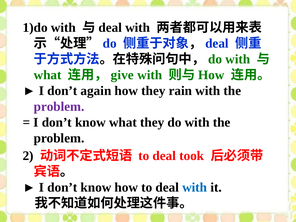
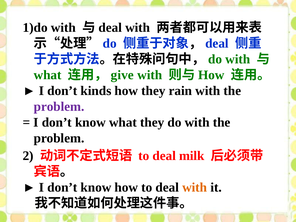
again: again -> kinds (96, 91)
took: took -> milk (192, 156)
with colour: blue -> orange (195, 187)
